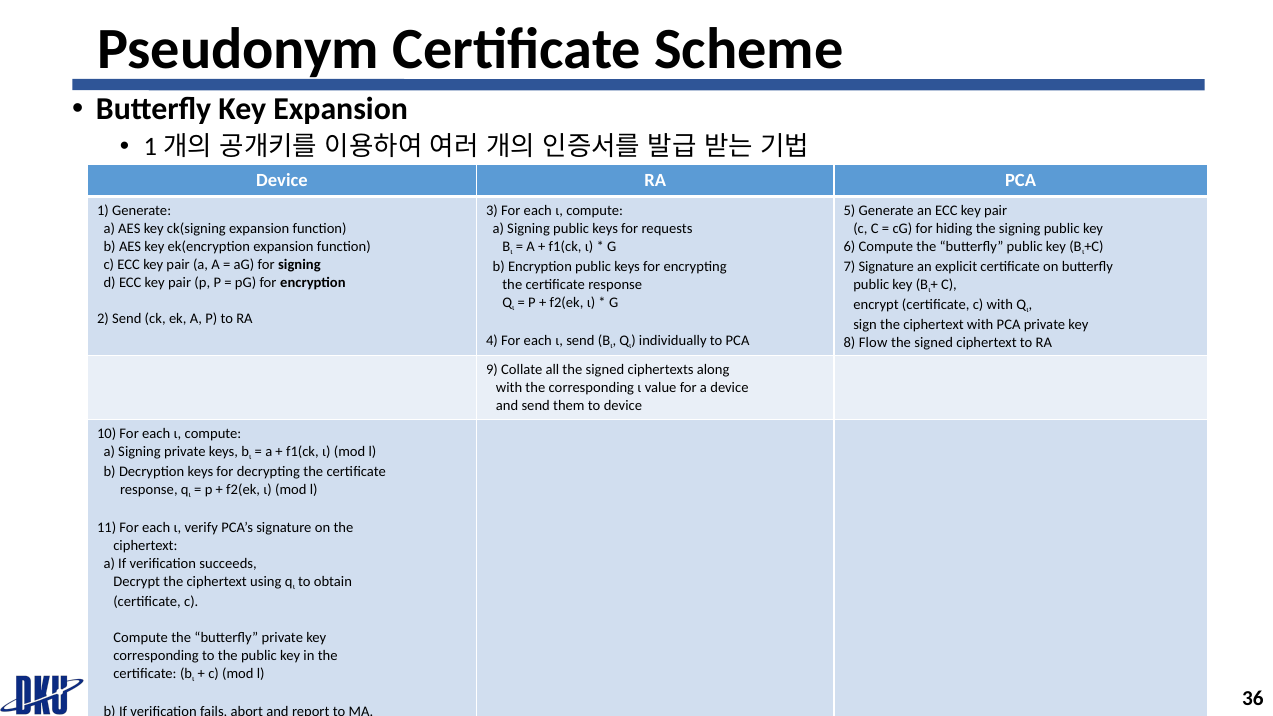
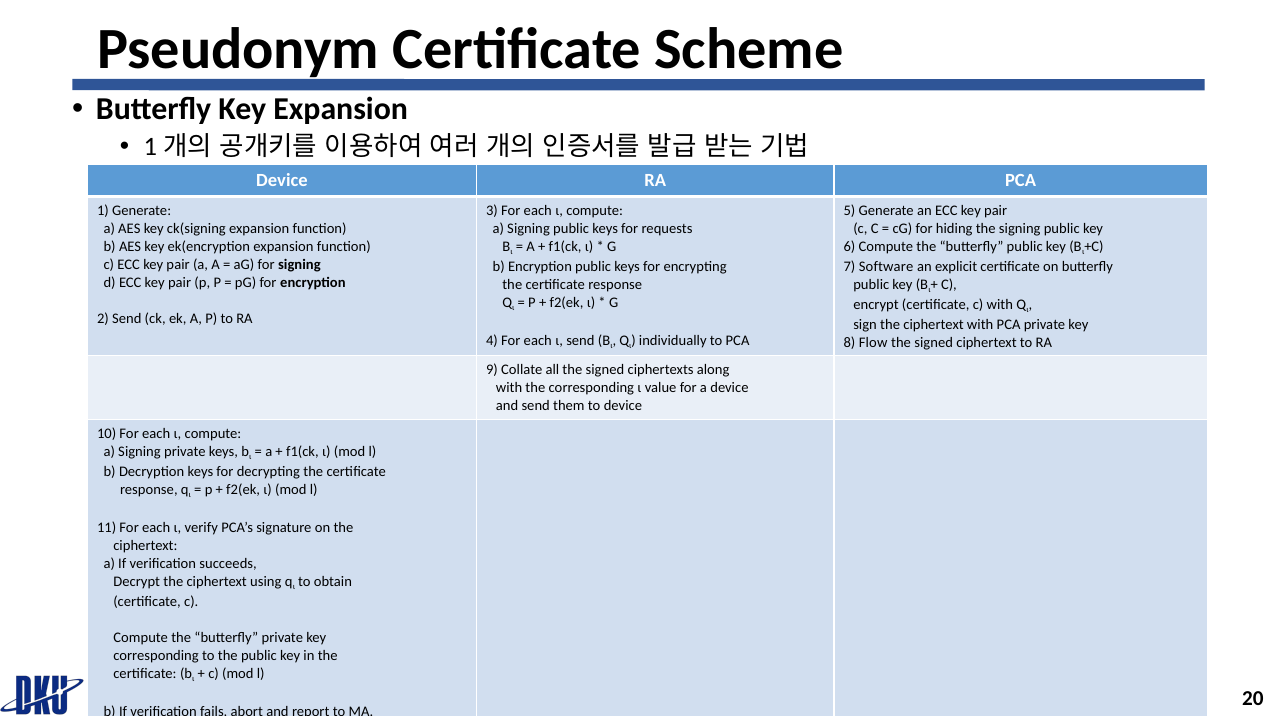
7 Signature: Signature -> Software (886, 266)
36: 36 -> 20 (1253, 698)
